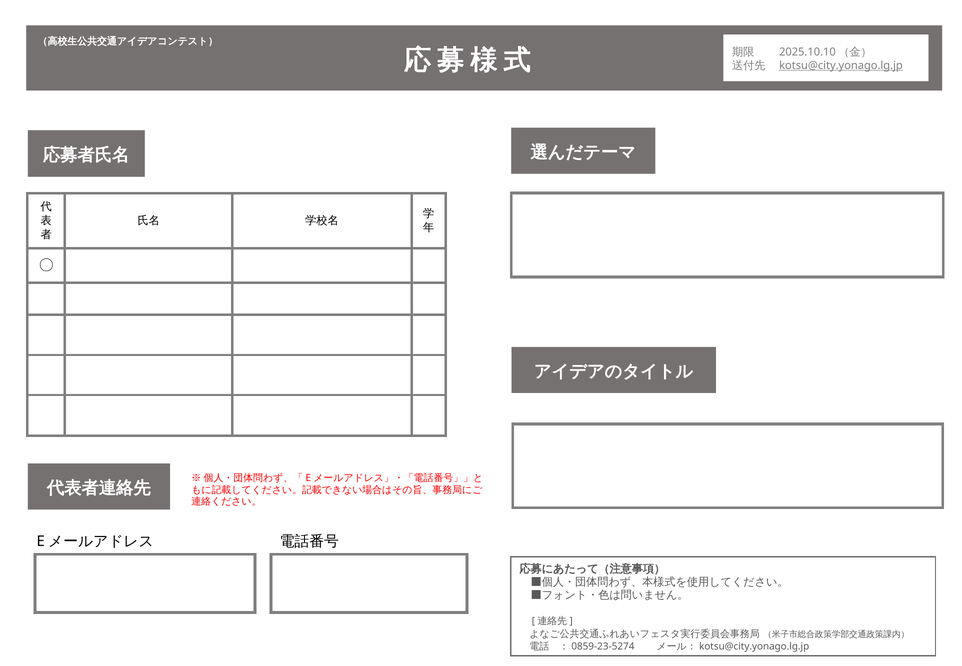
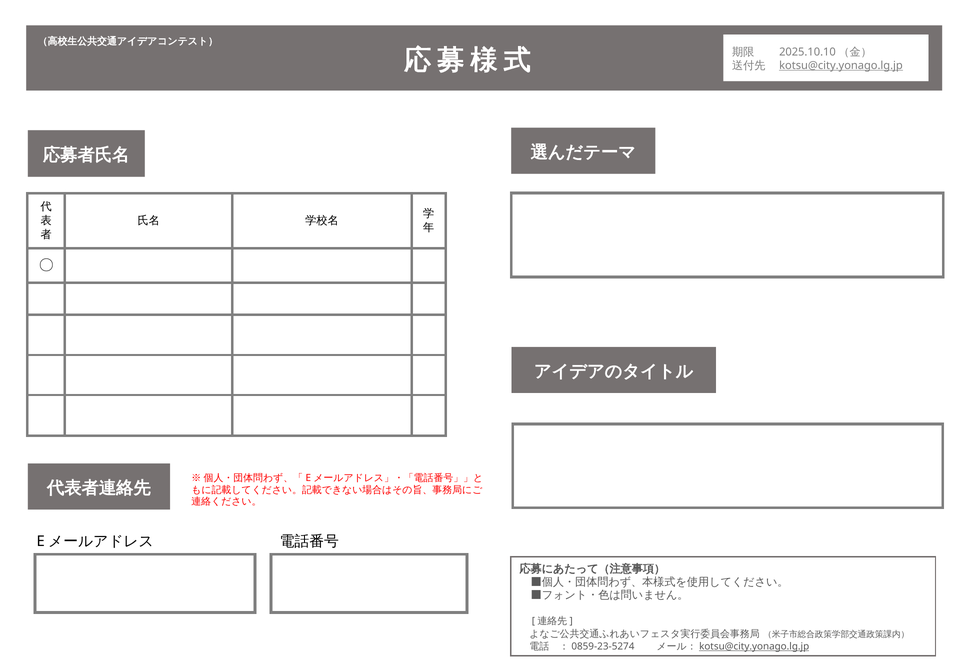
kotsu@city.yonago.lg.jp underline: none -> present (754, 646)
